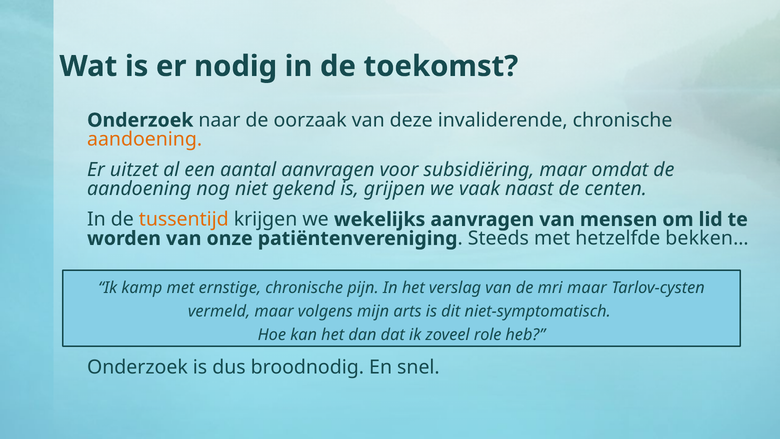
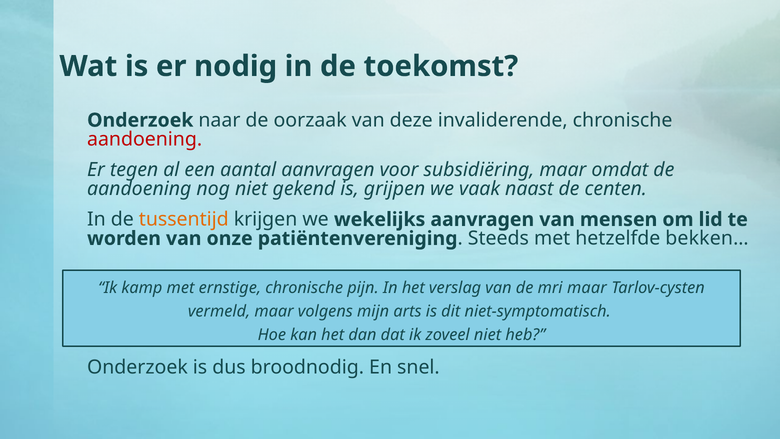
aandoening colour: orange -> red (145, 139)
uitzet: uitzet -> tegen (134, 170)
zoveel role: role -> niet (488, 335)
